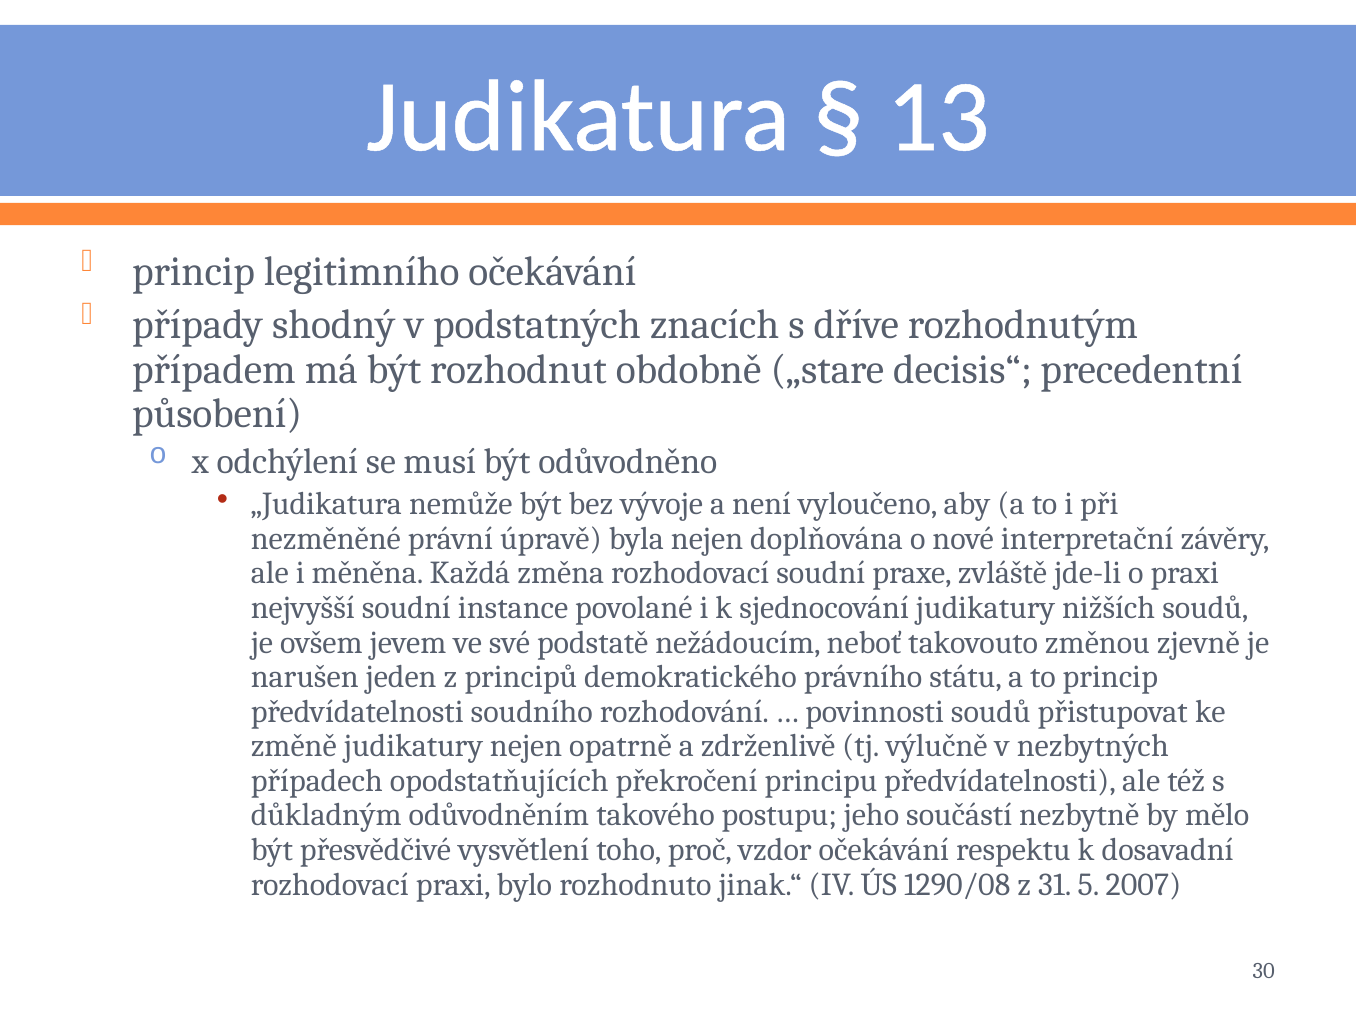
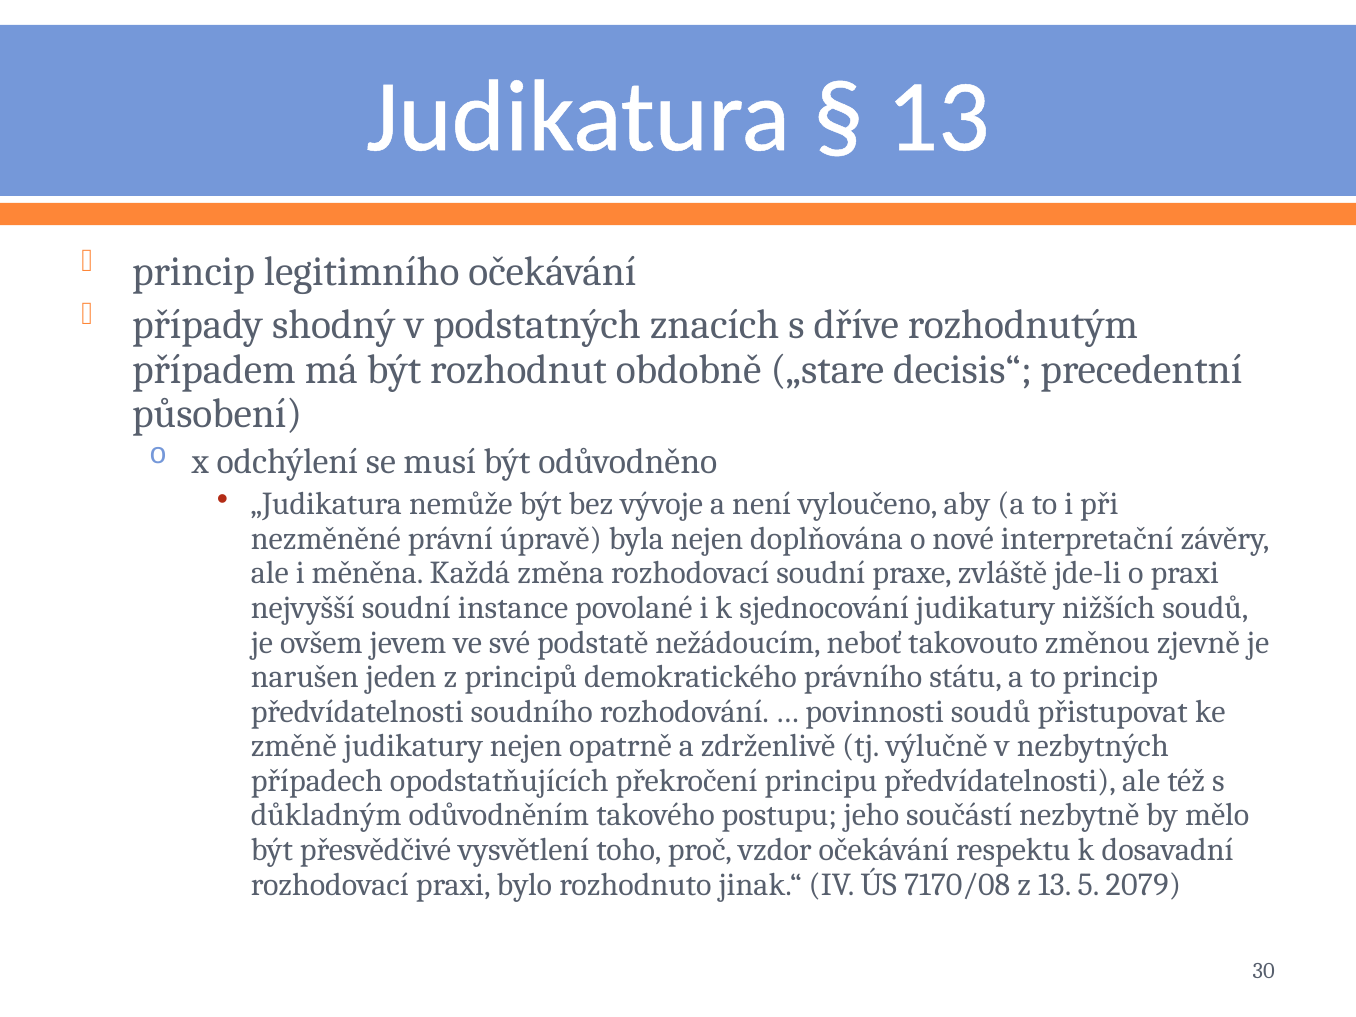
1290/08: 1290/08 -> 7170/08 (957, 885)
z 31: 31 -> 13 (1055, 885)
2007: 2007 -> 2079 (1143, 885)
